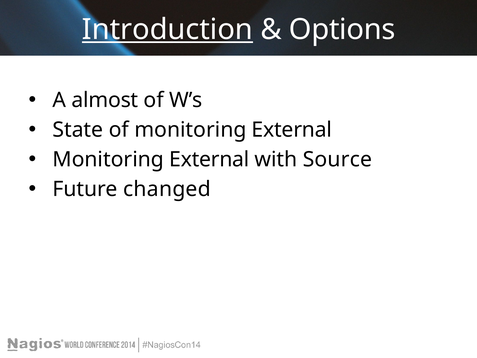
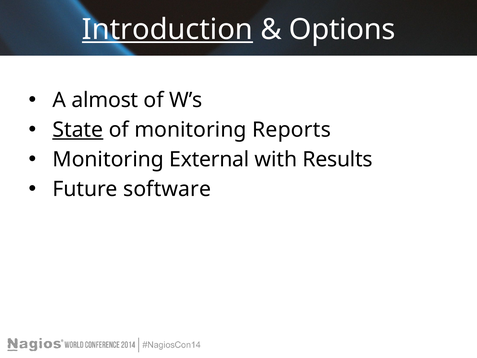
State underline: none -> present (78, 130)
of monitoring External: External -> Reports (292, 130)
Source: Source -> Results (338, 159)
changed: changed -> software (167, 189)
